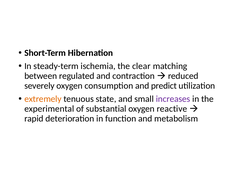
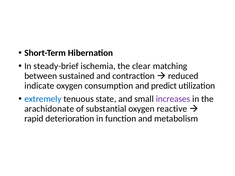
steady-term: steady-term -> steady-brief (56, 66)
regulated: regulated -> sustained (77, 76)
severely: severely -> indicate (39, 86)
extremely colour: orange -> blue (43, 99)
experimental: experimental -> arachidonate (49, 109)
